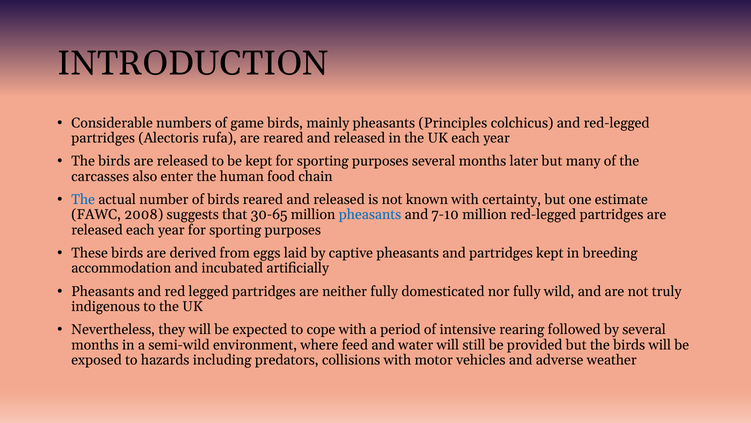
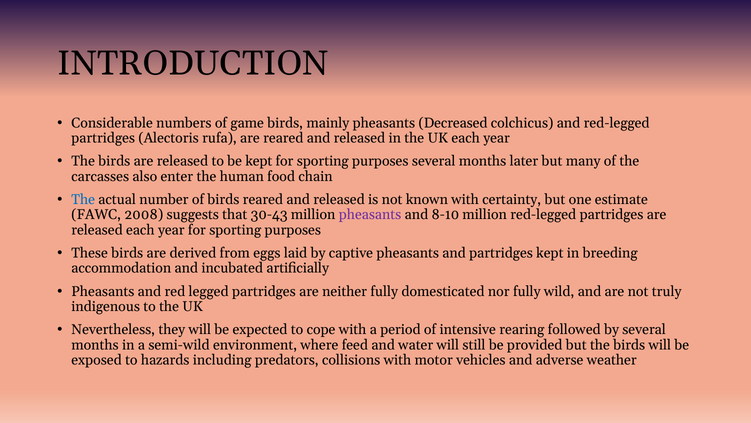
Principles: Principles -> Decreased (453, 123)
30-65: 30-65 -> 30-43 (269, 215)
pheasants colour: blue -> purple (370, 215)
7-10: 7-10 -> 8-10 (445, 215)
